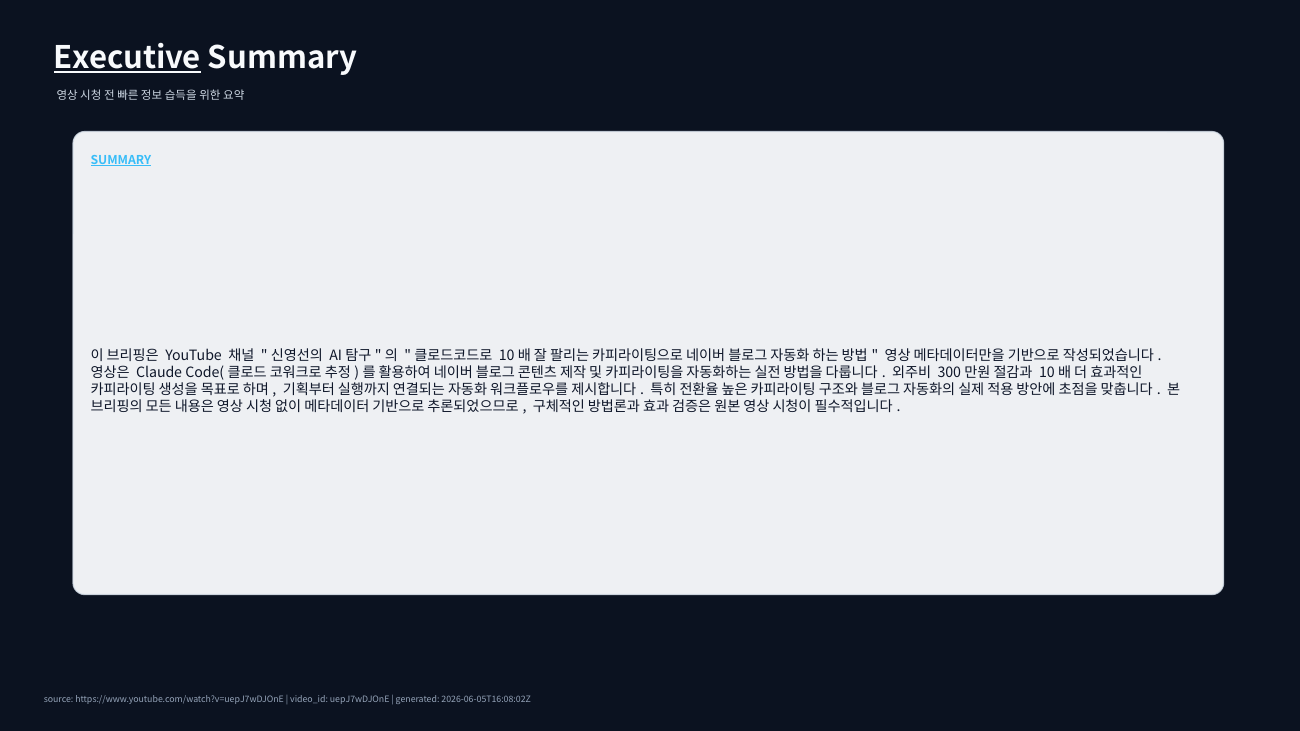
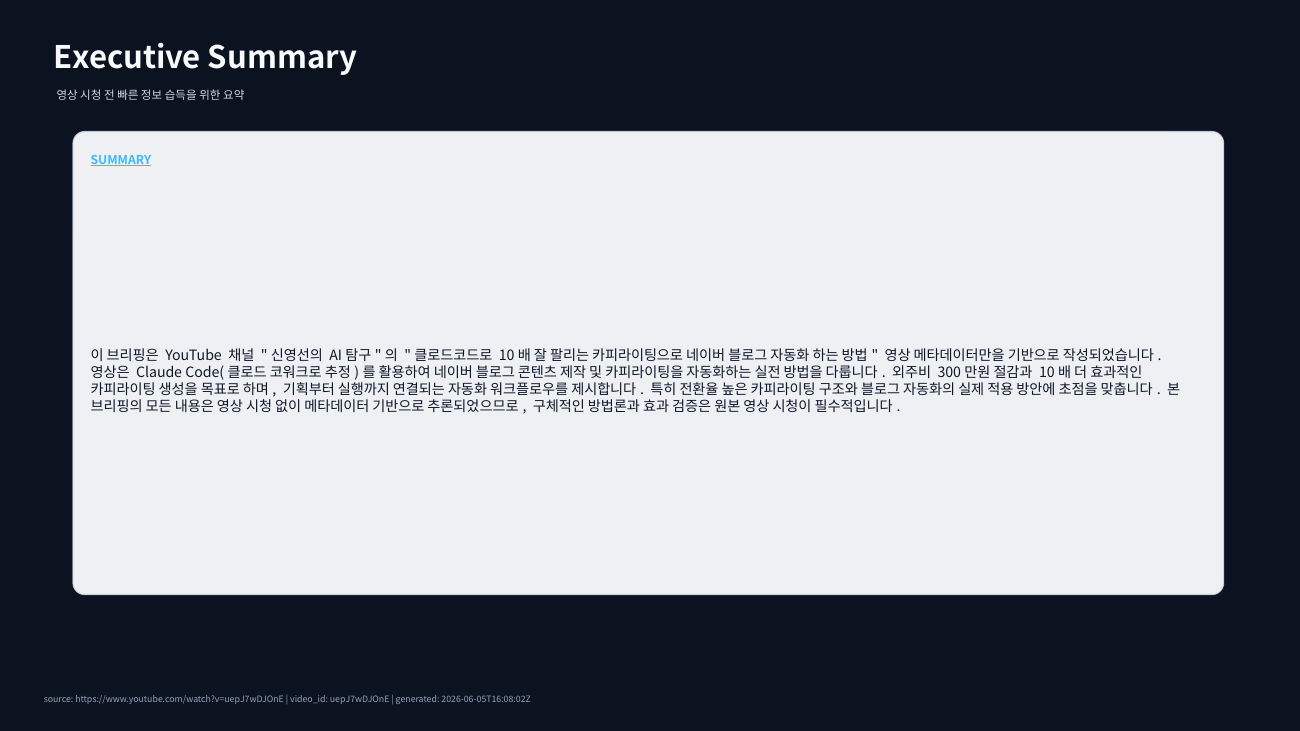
Executive underline: present -> none (127, 58)
